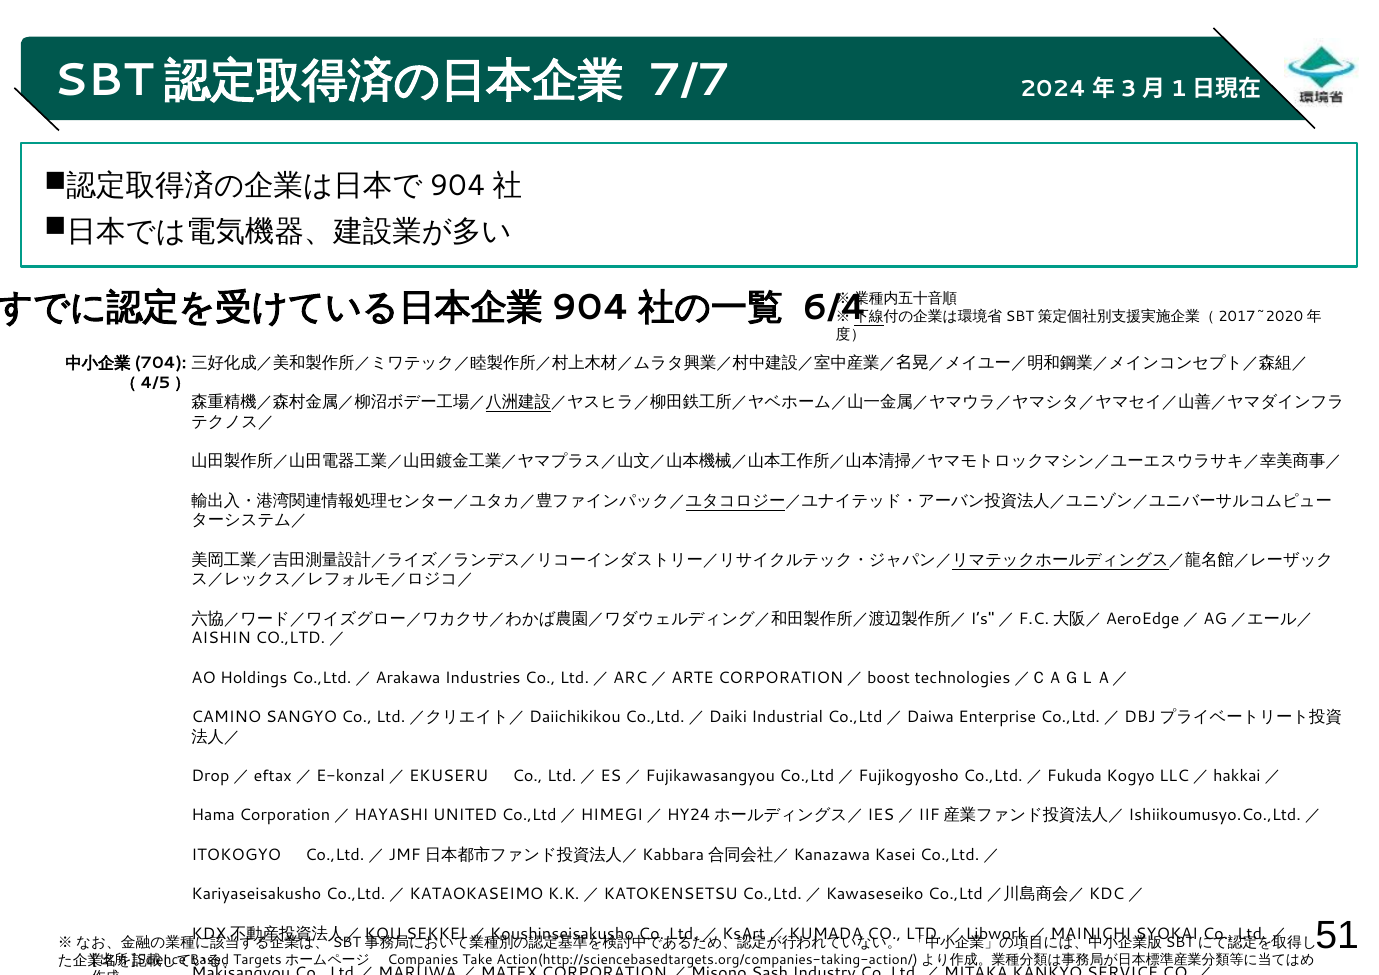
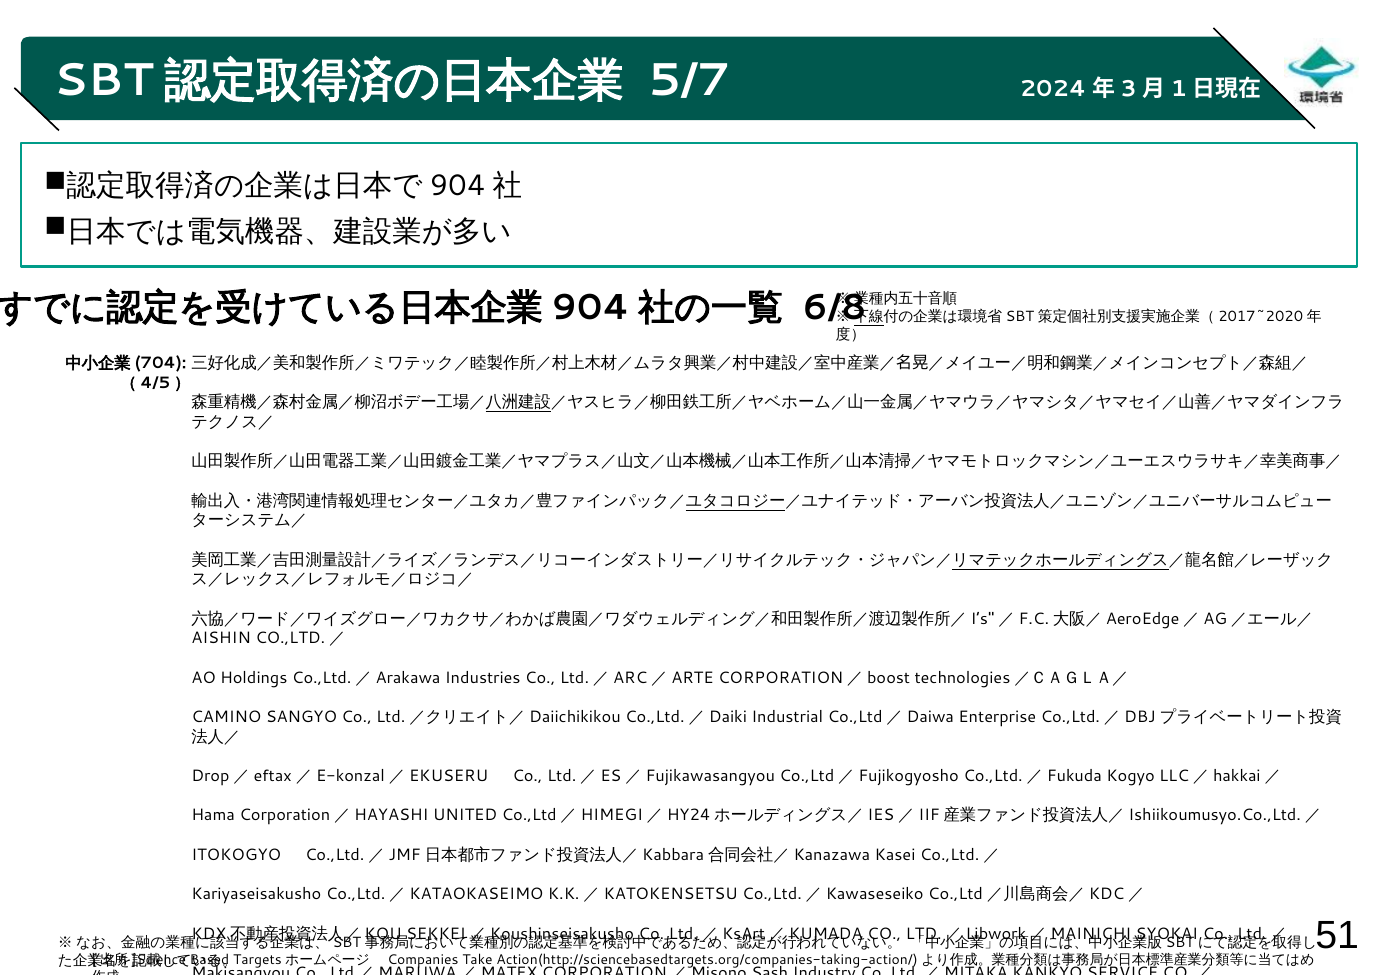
7/7: 7/7 -> 5/7 (689, 81)
6/4: 6/4 -> 6/8 (835, 307)
